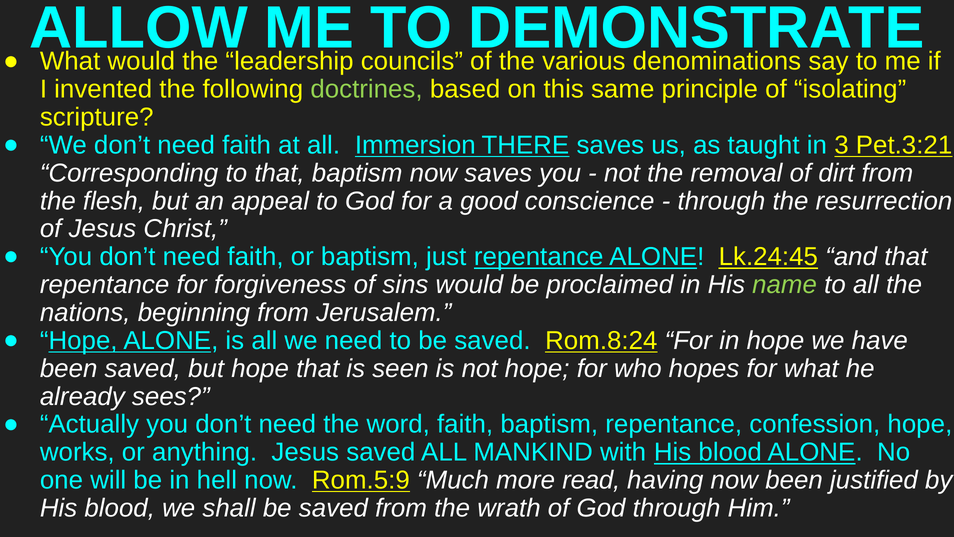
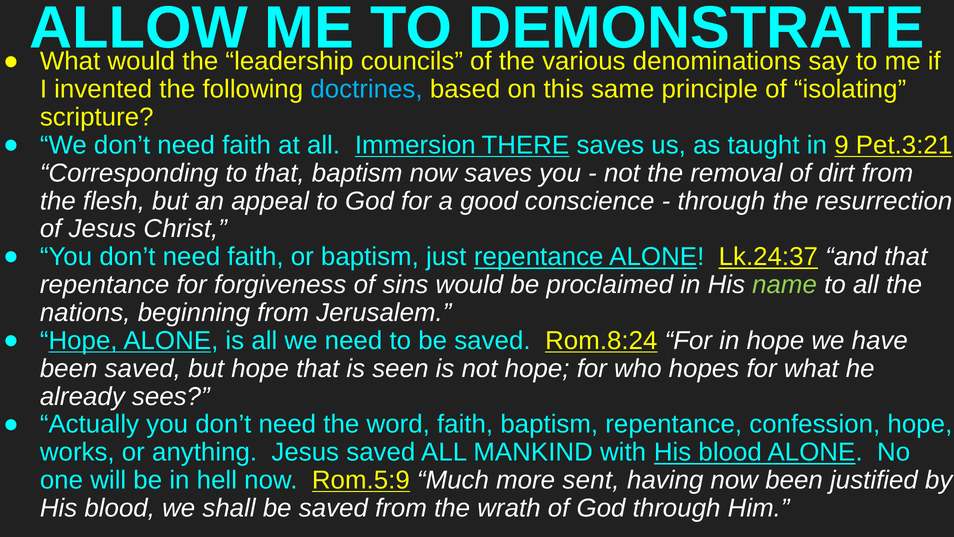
doctrines colour: light green -> light blue (367, 89)
3: 3 -> 9 (842, 145)
Lk.24:45: Lk.24:45 -> Lk.24:37 (768, 257)
read: read -> sent (591, 480)
